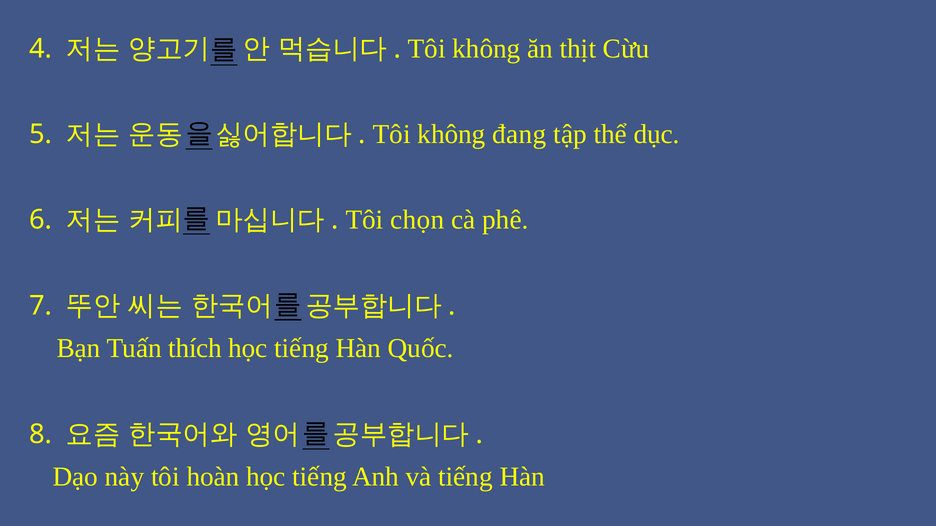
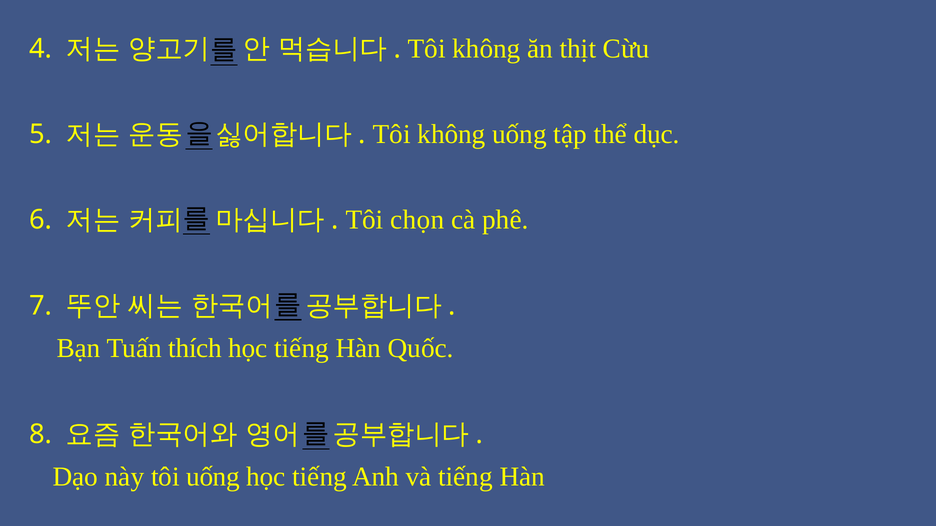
không đang: đang -> uống (519, 134)
tôi hoàn: hoàn -> uống (213, 477)
